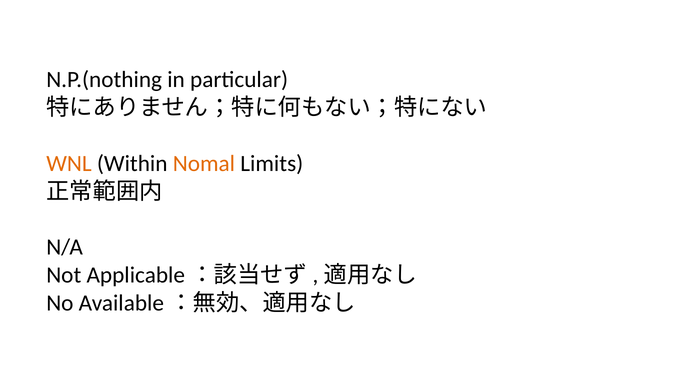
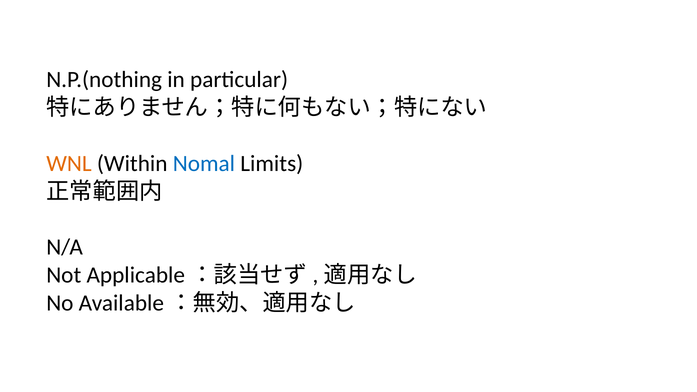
Nomal colour: orange -> blue (204, 164)
